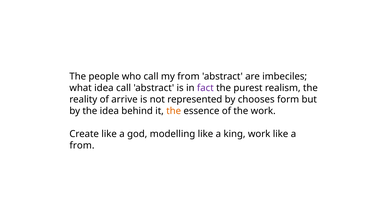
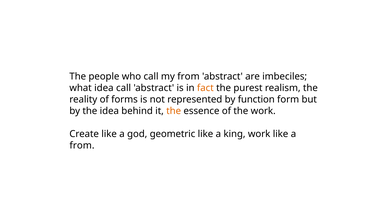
fact colour: purple -> orange (205, 88)
arrive: arrive -> forms (125, 99)
chooses: chooses -> function (256, 99)
modelling: modelling -> geometric (173, 134)
